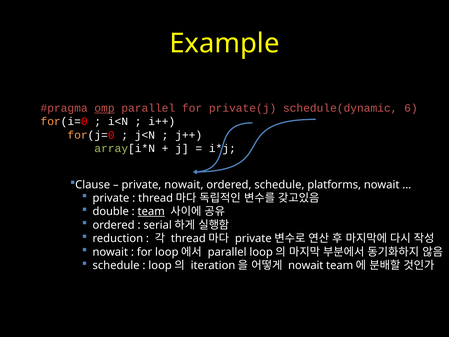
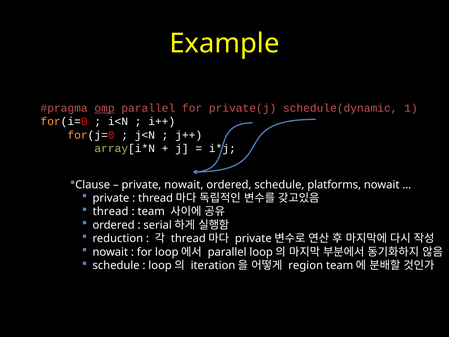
6: 6 -> 1 (411, 108)
double: double -> thread (111, 211)
team underline: present -> none (151, 211)
nowait: nowait -> region (306, 265)
